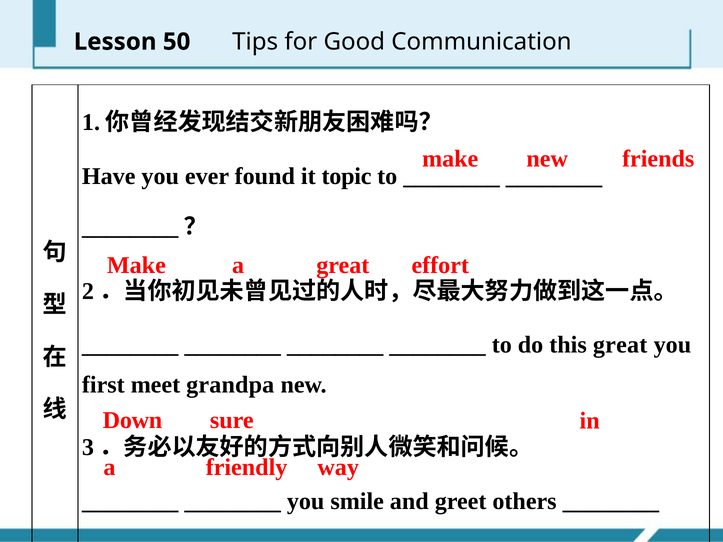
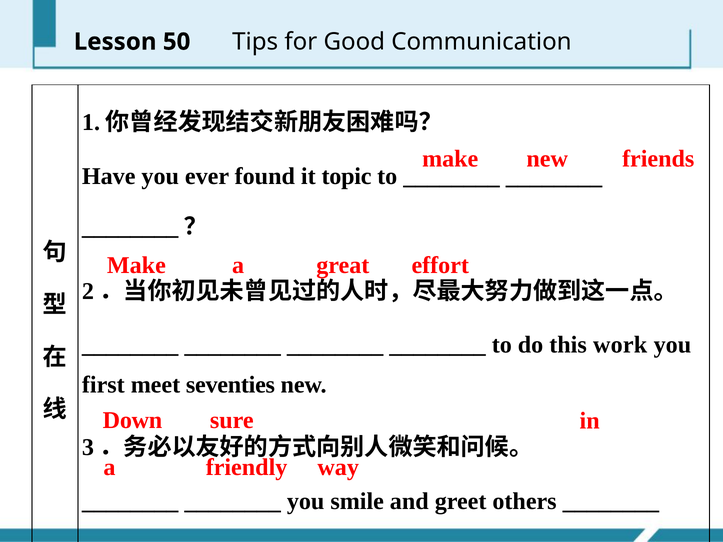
this great: great -> work (620, 345)
grandpa: grandpa -> seventies (230, 385)
